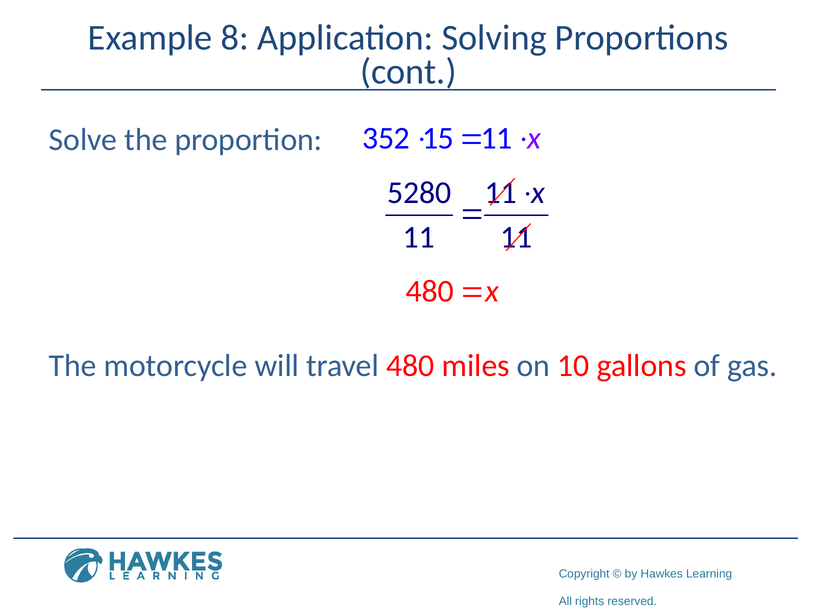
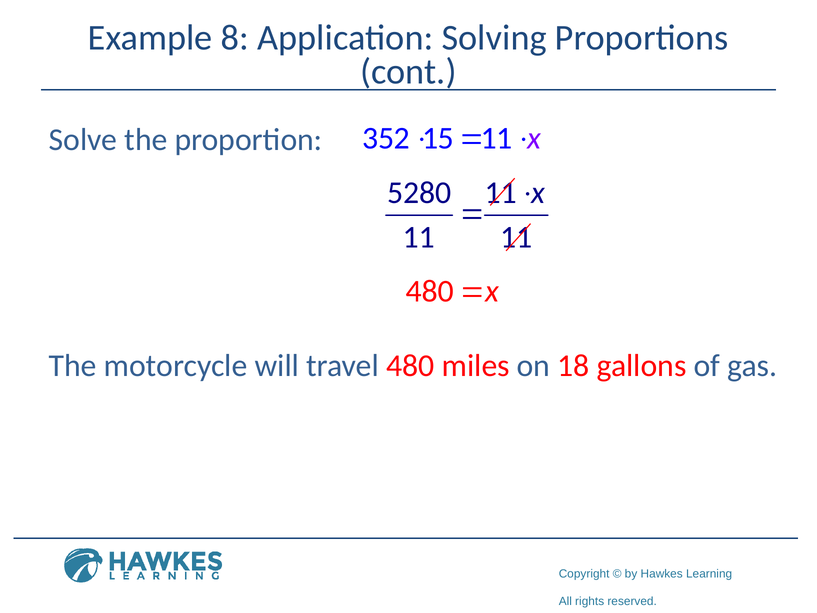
10: 10 -> 18 (573, 366)
